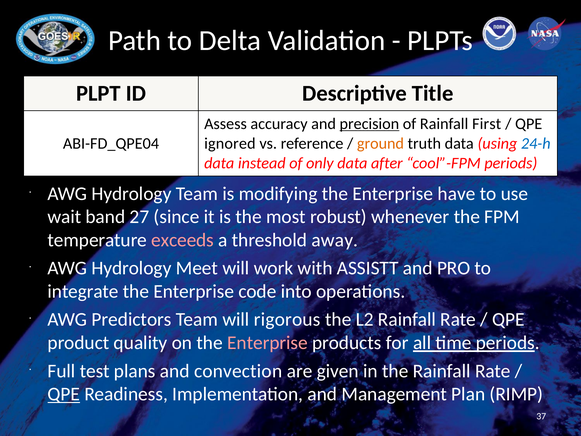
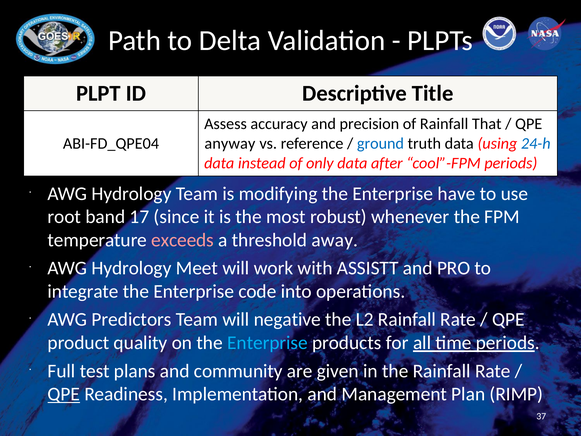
precision underline: present -> none (369, 124)
First: First -> That (487, 124)
ignored: ignored -> anyway (230, 143)
ground colour: orange -> blue (380, 143)
wait: wait -> root (64, 217)
27: 27 -> 17 (139, 217)
rigorous: rigorous -> negative (287, 319)
Enterprise colour: pink -> light blue (267, 343)
convection: convection -> community (238, 371)
